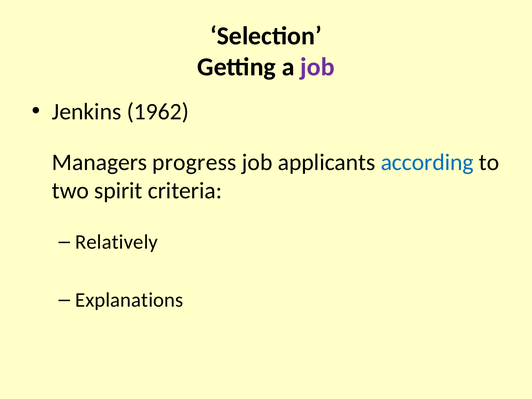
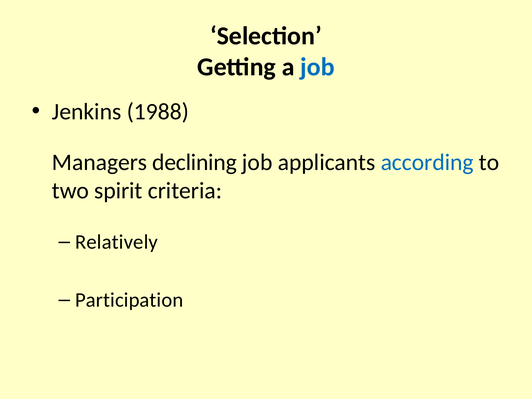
job colour: purple -> blue (317, 67)
1962: 1962 -> 1988 (158, 112)
progress: progress -> declining (195, 162)
Explanations: Explanations -> Participation (129, 300)
